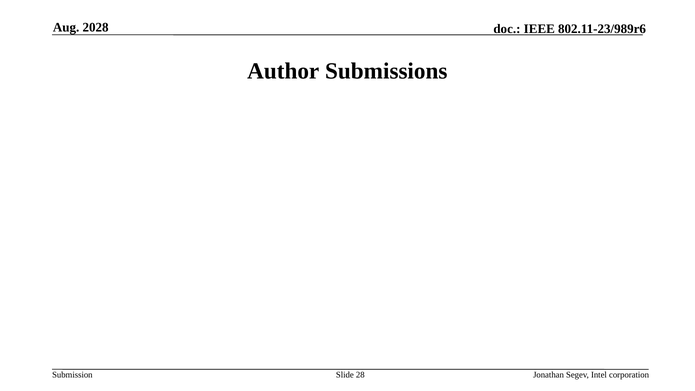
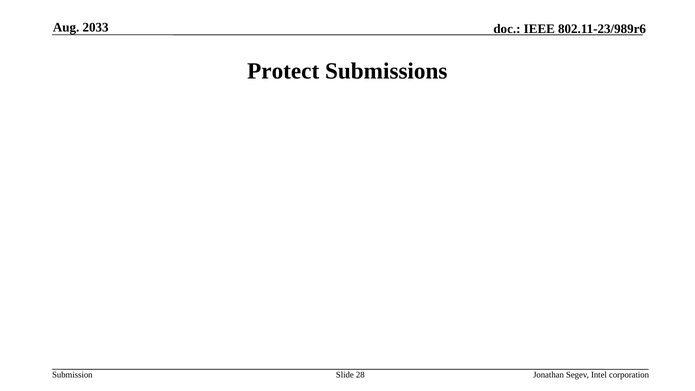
2028: 2028 -> 2033 (96, 28)
Author: Author -> Protect (283, 71)
